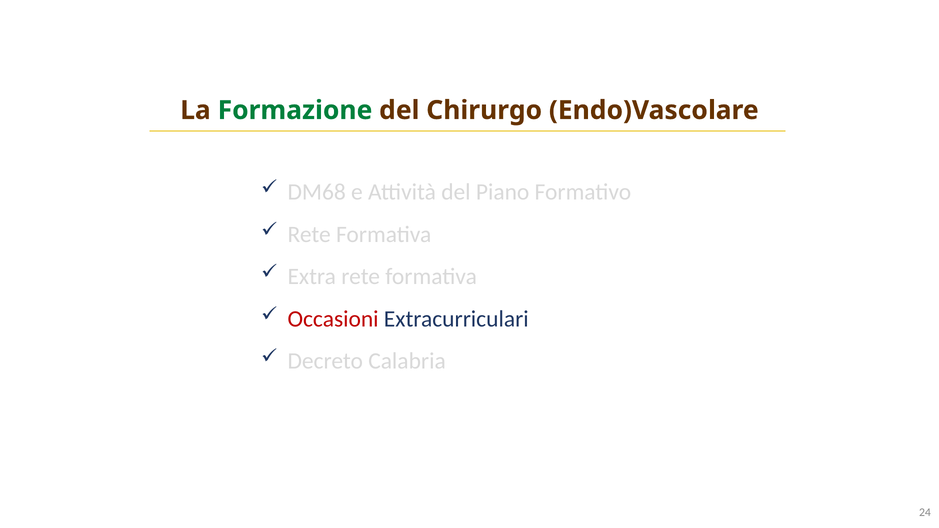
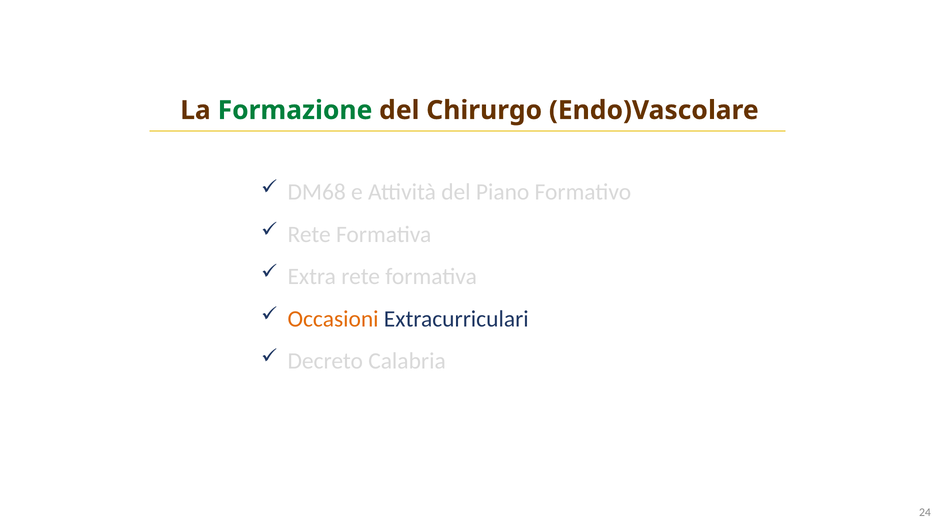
Occasioni colour: red -> orange (333, 319)
